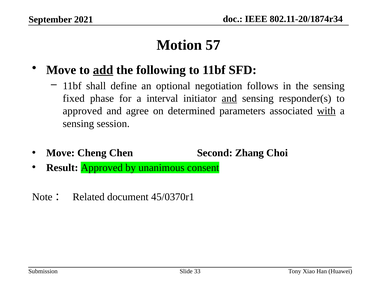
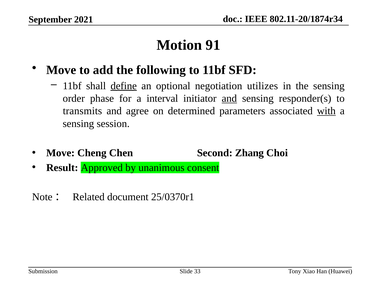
57: 57 -> 91 (213, 45)
add underline: present -> none (103, 70)
define underline: none -> present (124, 86)
follows: follows -> utilizes (263, 86)
fixed: fixed -> order (74, 98)
approved: approved -> transmits (82, 111)
45/0370r1: 45/0370r1 -> 25/0370r1 (173, 197)
